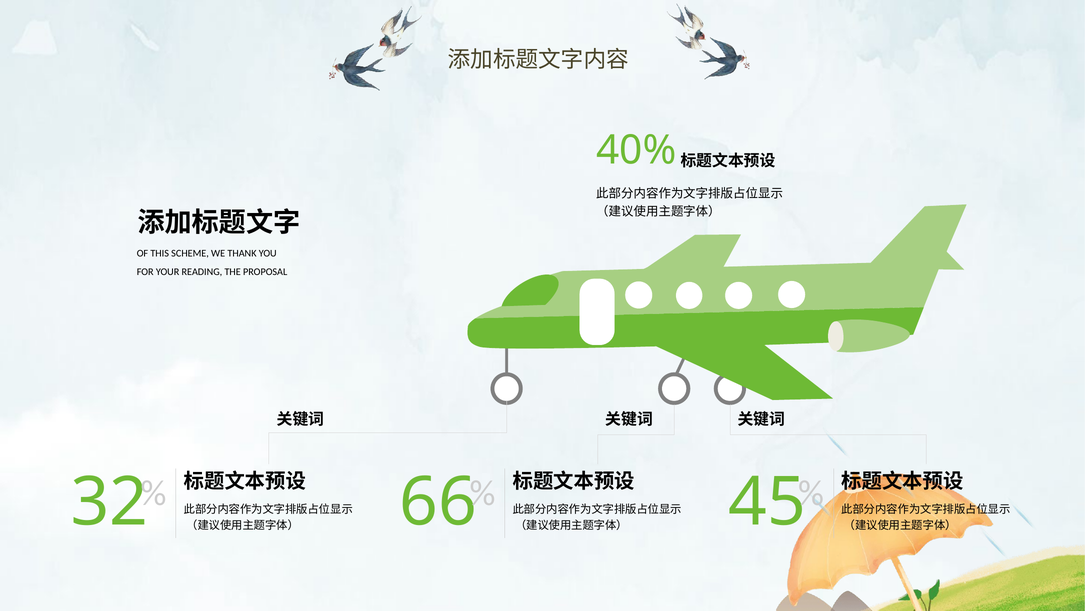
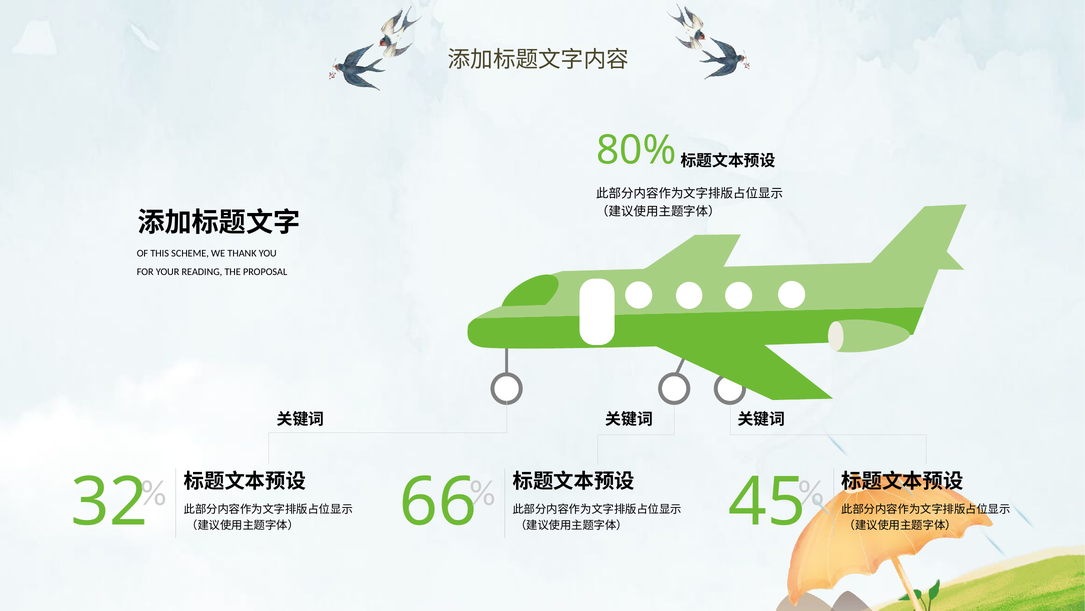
40%: 40% -> 80% (636, 150)
